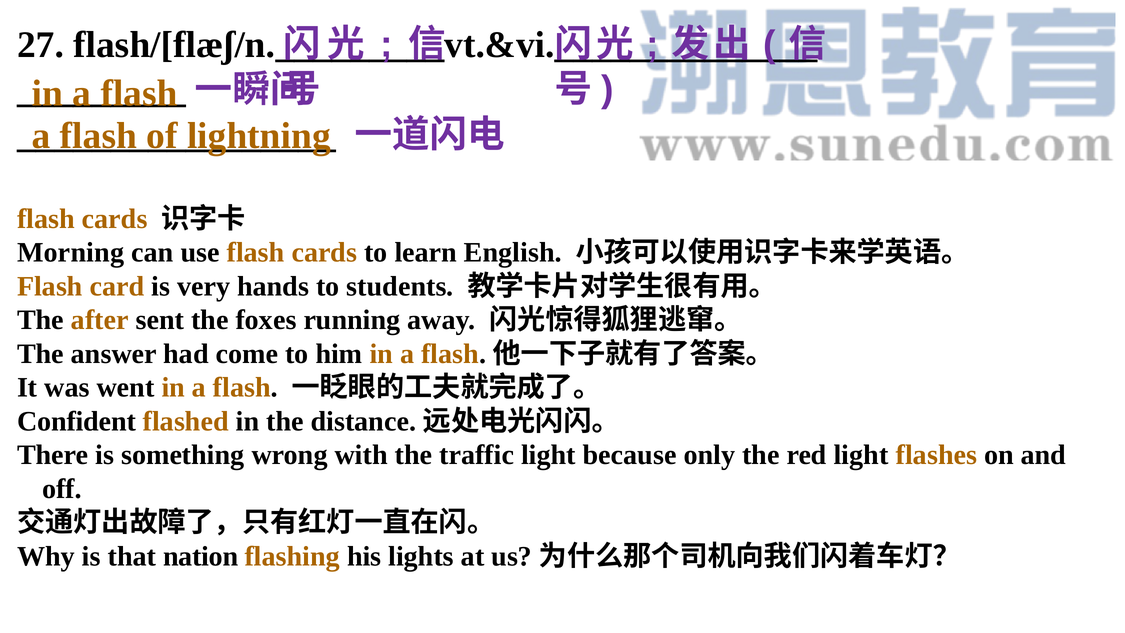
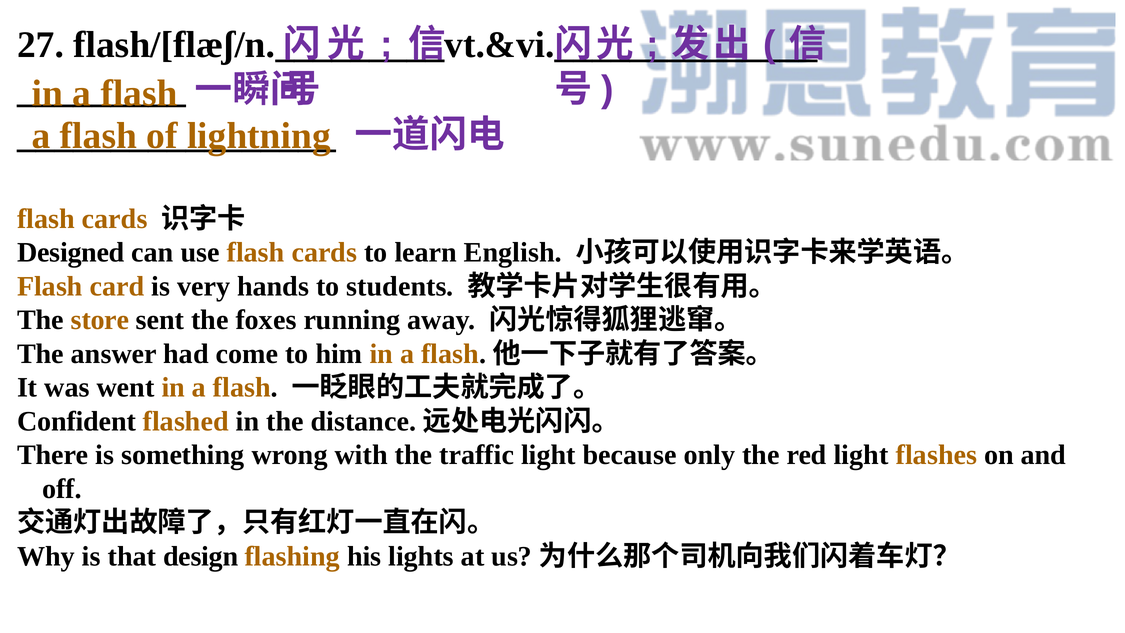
Morning: Morning -> Designed (71, 252)
after: after -> store (100, 320)
nation: nation -> design (201, 556)
